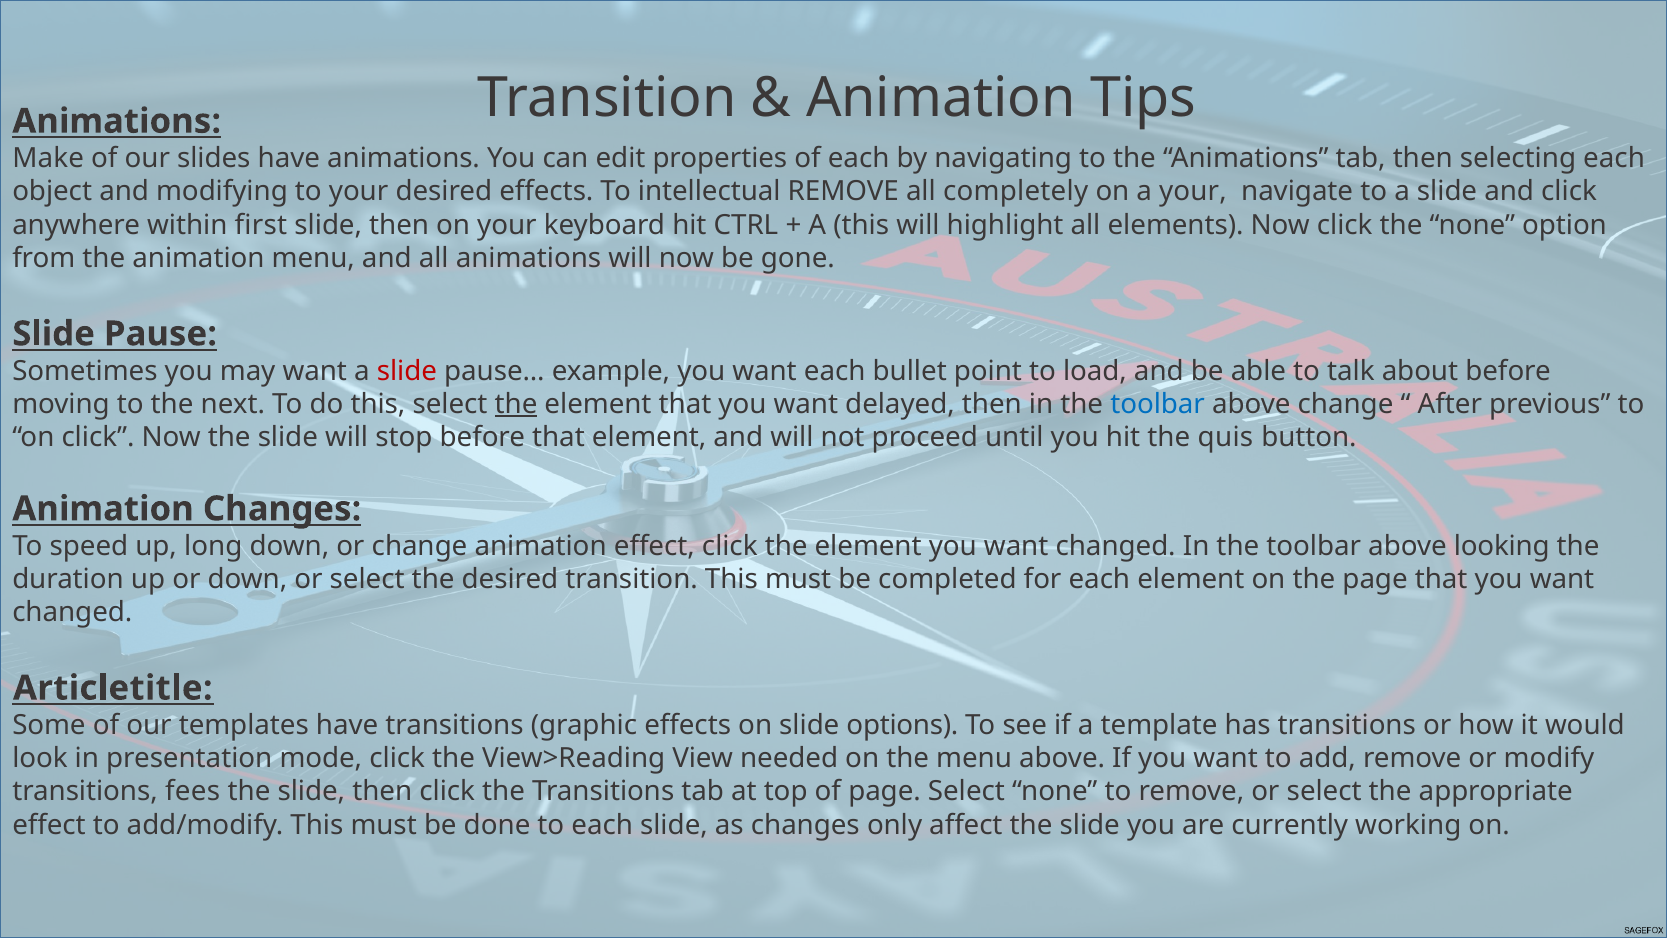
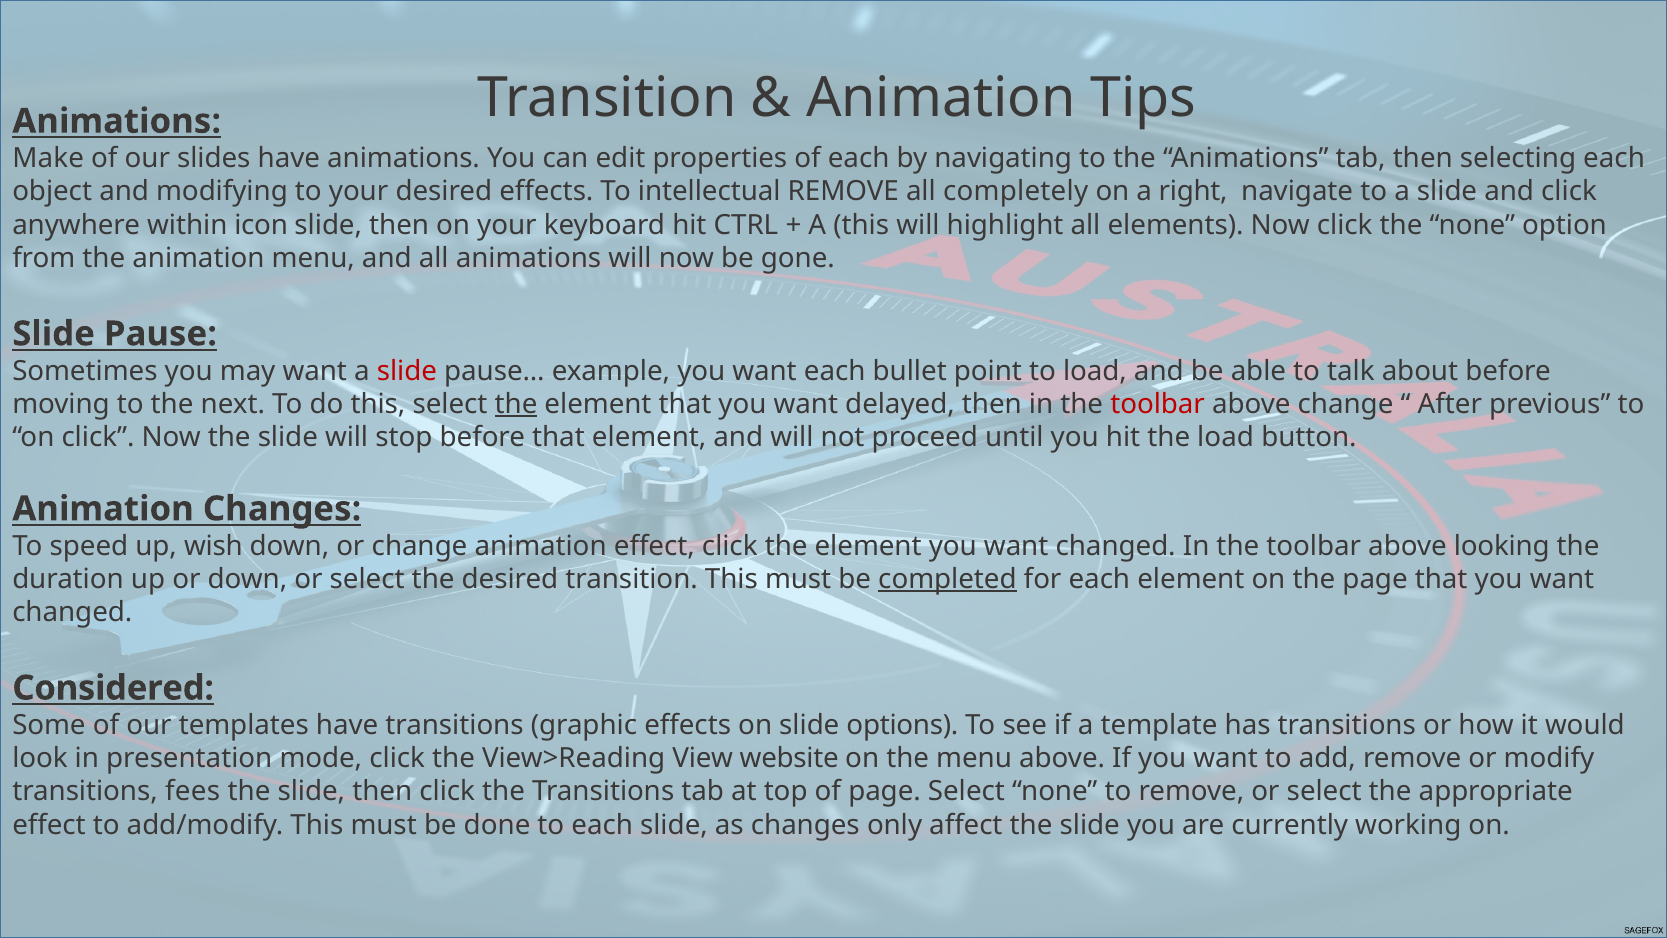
a your: your -> right (1193, 192)
first: first -> icon (261, 225)
toolbar colour: blue -> red (1158, 404)
the quis: quis -> load (1226, 437)
long: long -> wish (213, 546)
completed underline: none -> present (947, 579)
Articletitle: Articletitle -> Considered (113, 688)
needed: needed -> website (789, 758)
